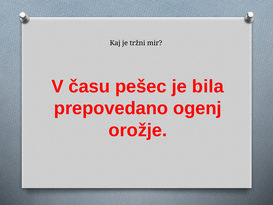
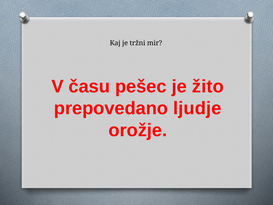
bila: bila -> žito (208, 86)
ogenj: ogenj -> ljudje (197, 108)
